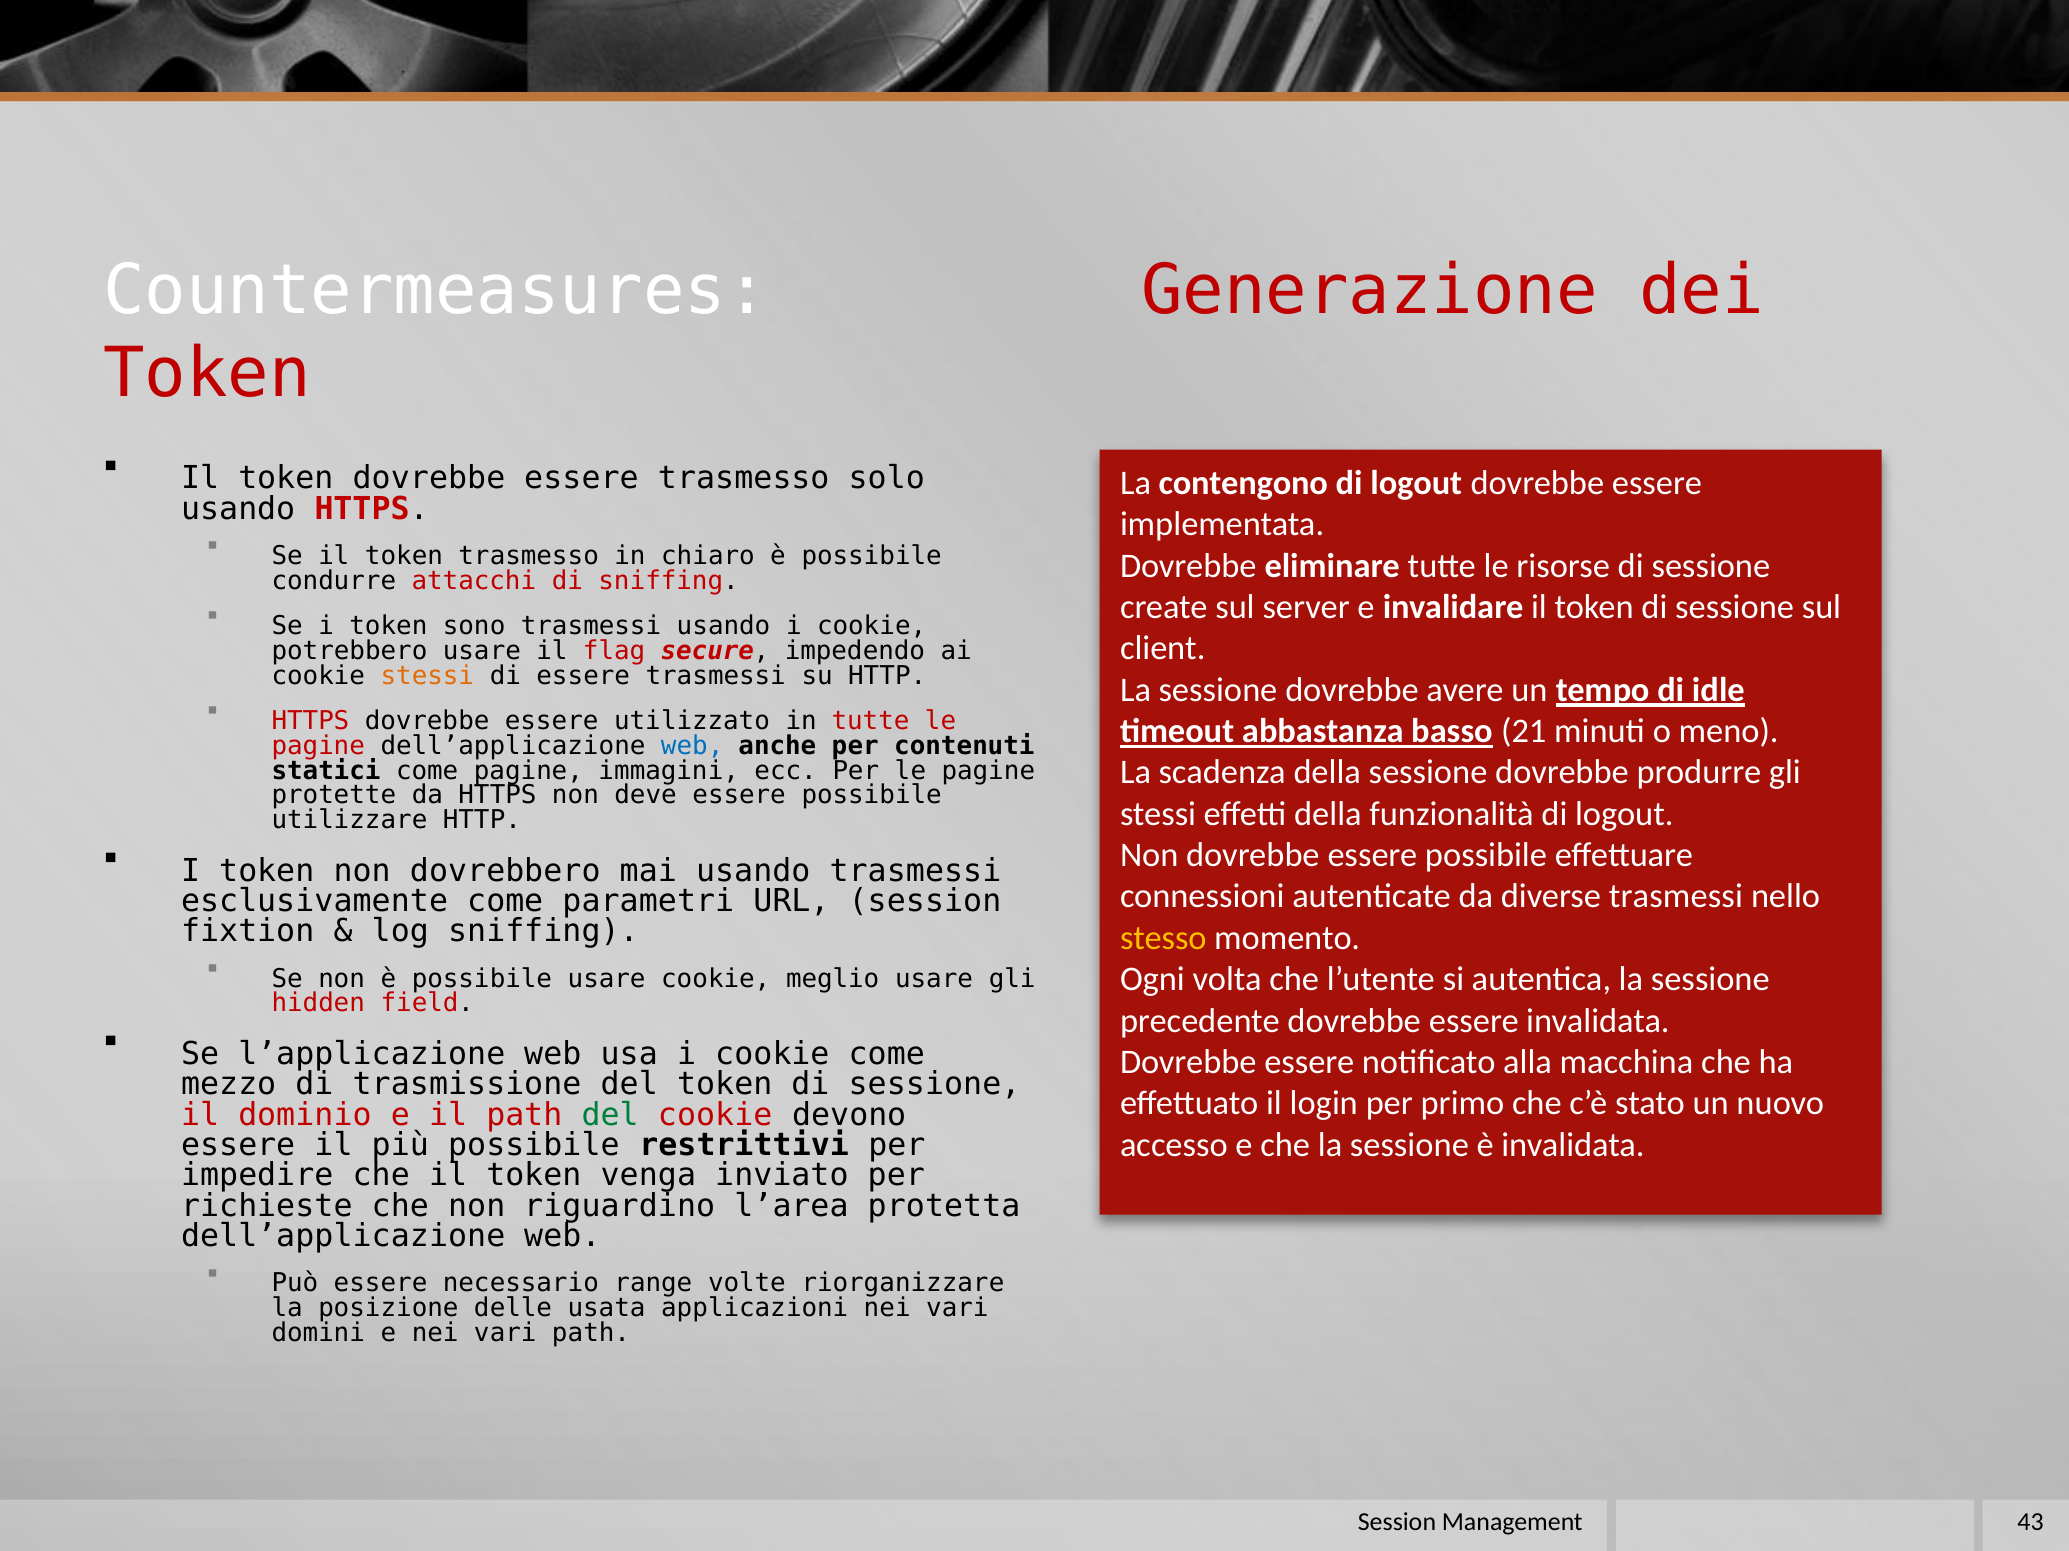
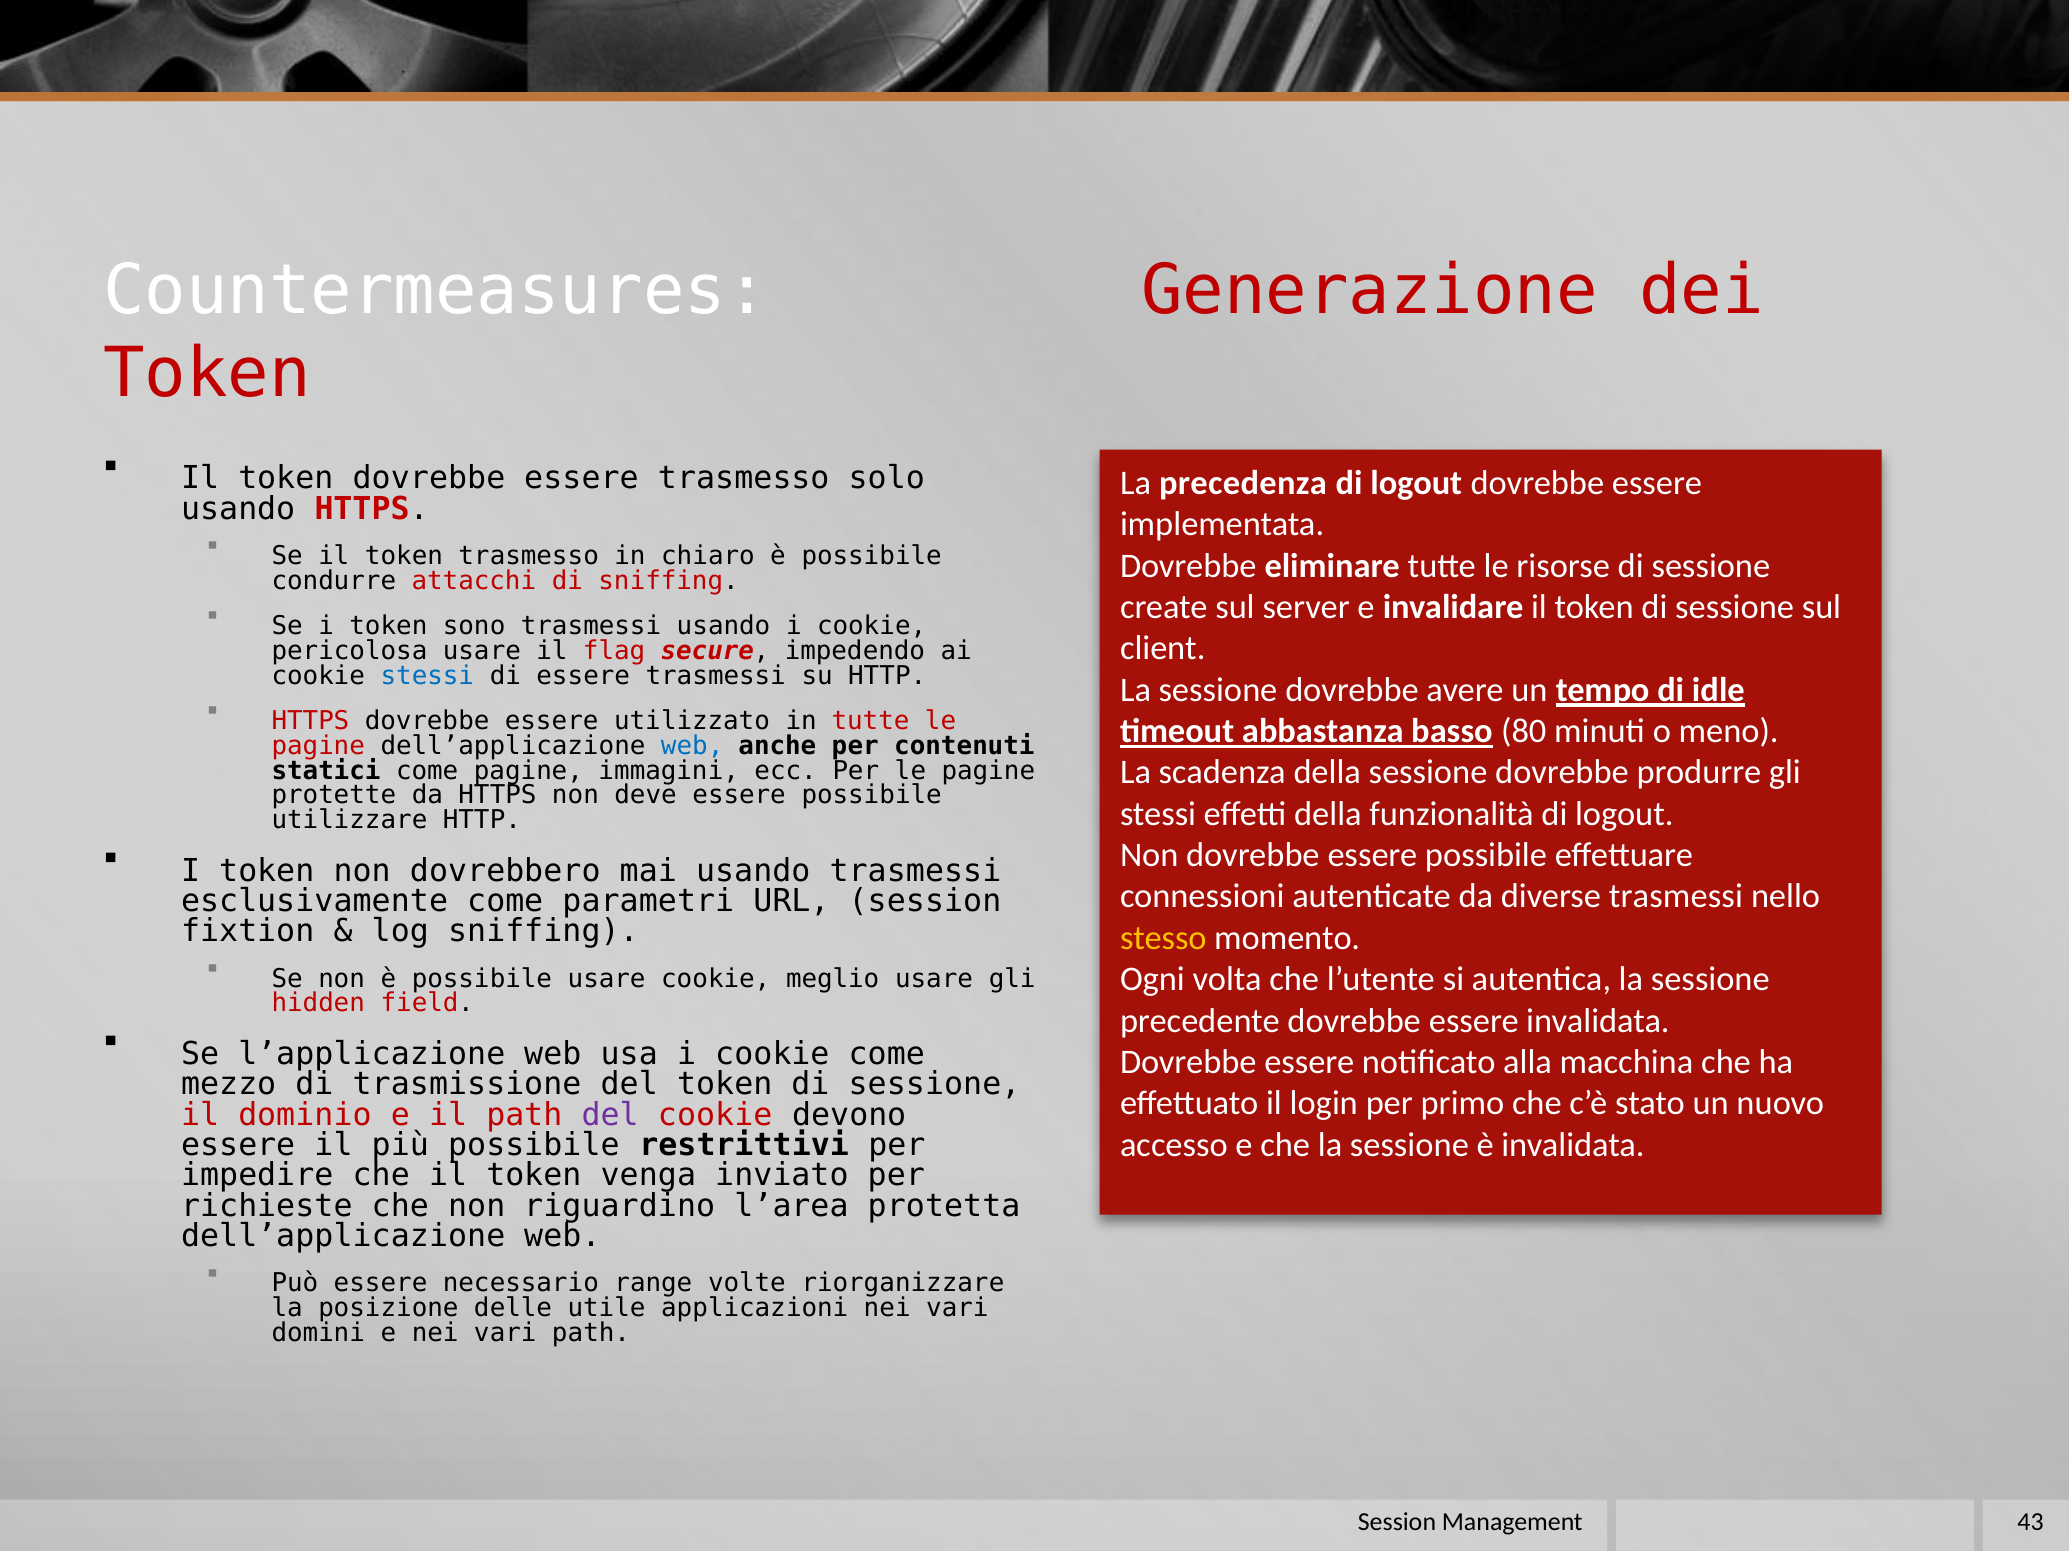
contengono: contengono -> precedenza (1243, 483)
potrebbero: potrebbero -> pericolosa (349, 651)
stessi colour: orange -> blue (427, 676)
21: 21 -> 80 (1524, 732)
del colour: green -> purple (610, 1115)
usata: usata -> utile (607, 1309)
